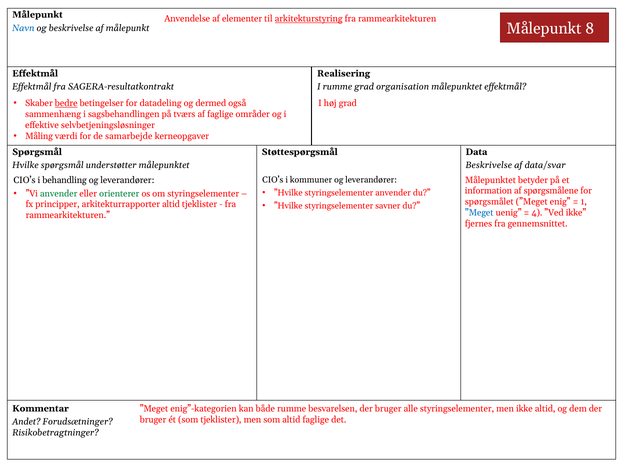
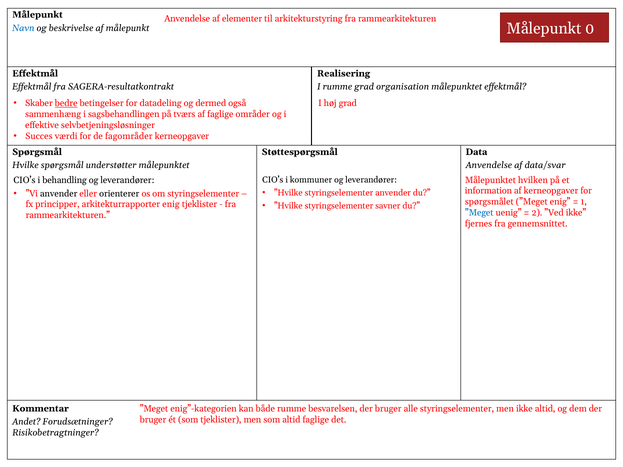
arkitekturstyring underline: present -> none (309, 19)
8: 8 -> 0 (590, 29)
Måling: Måling -> Succes (39, 136)
samarbejde: samarbejde -> fagområder (129, 136)
Beskrivelse: Beskrivelse -> Anvendelse (489, 165)
betyder: betyder -> hvilken (533, 180)
af spørgsmålene: spørgsmålene -> kerneopgaver (551, 191)
anvender colour: green -> black (59, 194)
orienterer colour: green -> black (119, 194)
arkitekturrapporter altid: altid -> enig (171, 205)
4: 4 -> 2 (537, 213)
